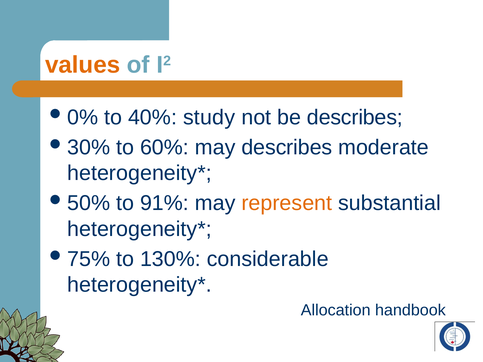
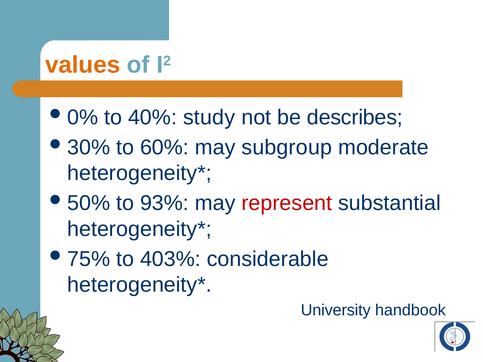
may describes: describes -> subgroup (287, 147)
91%: 91% -> 93% (164, 203)
represent colour: orange -> red (287, 203)
130%: 130% -> 403% (170, 259)
Allocation: Allocation -> University (336, 310)
